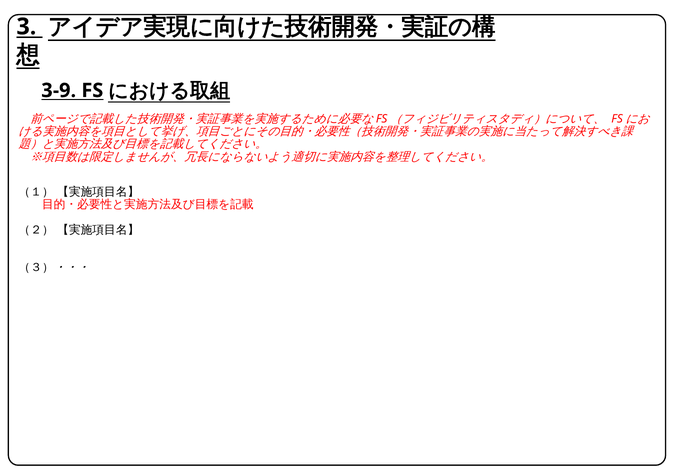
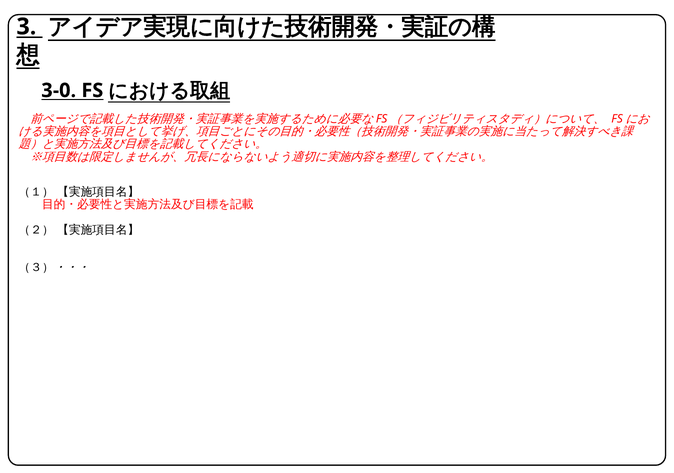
3-9: 3-9 -> 3-0 (59, 90)
